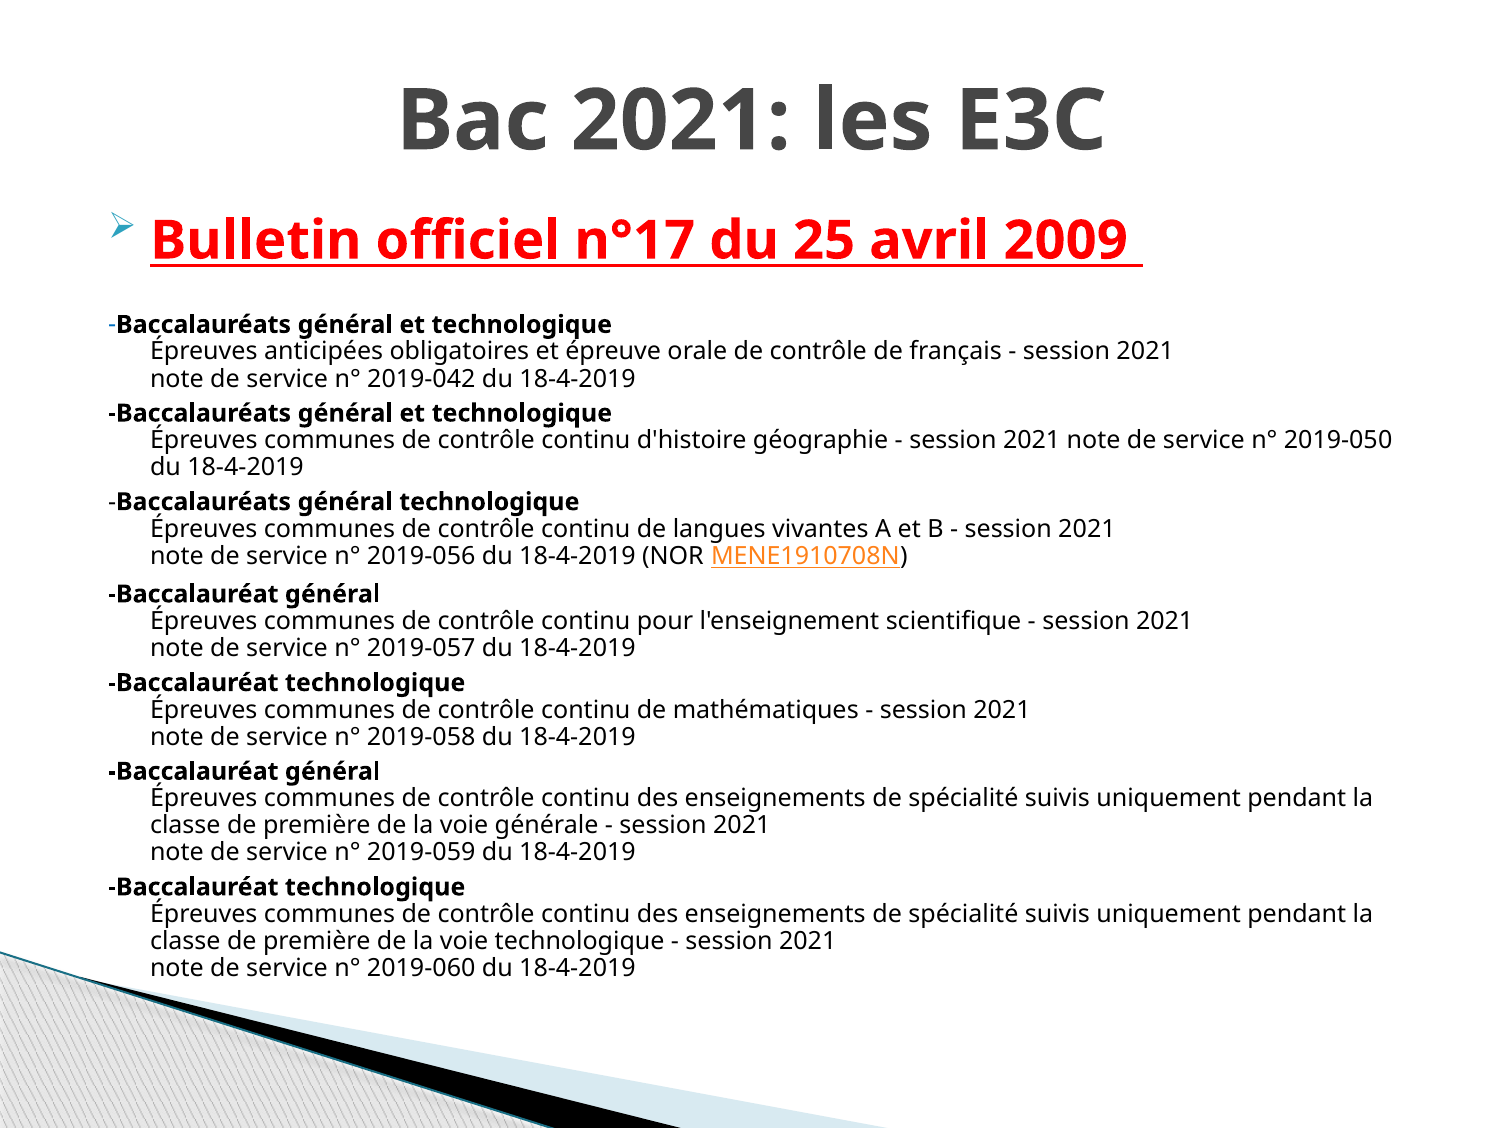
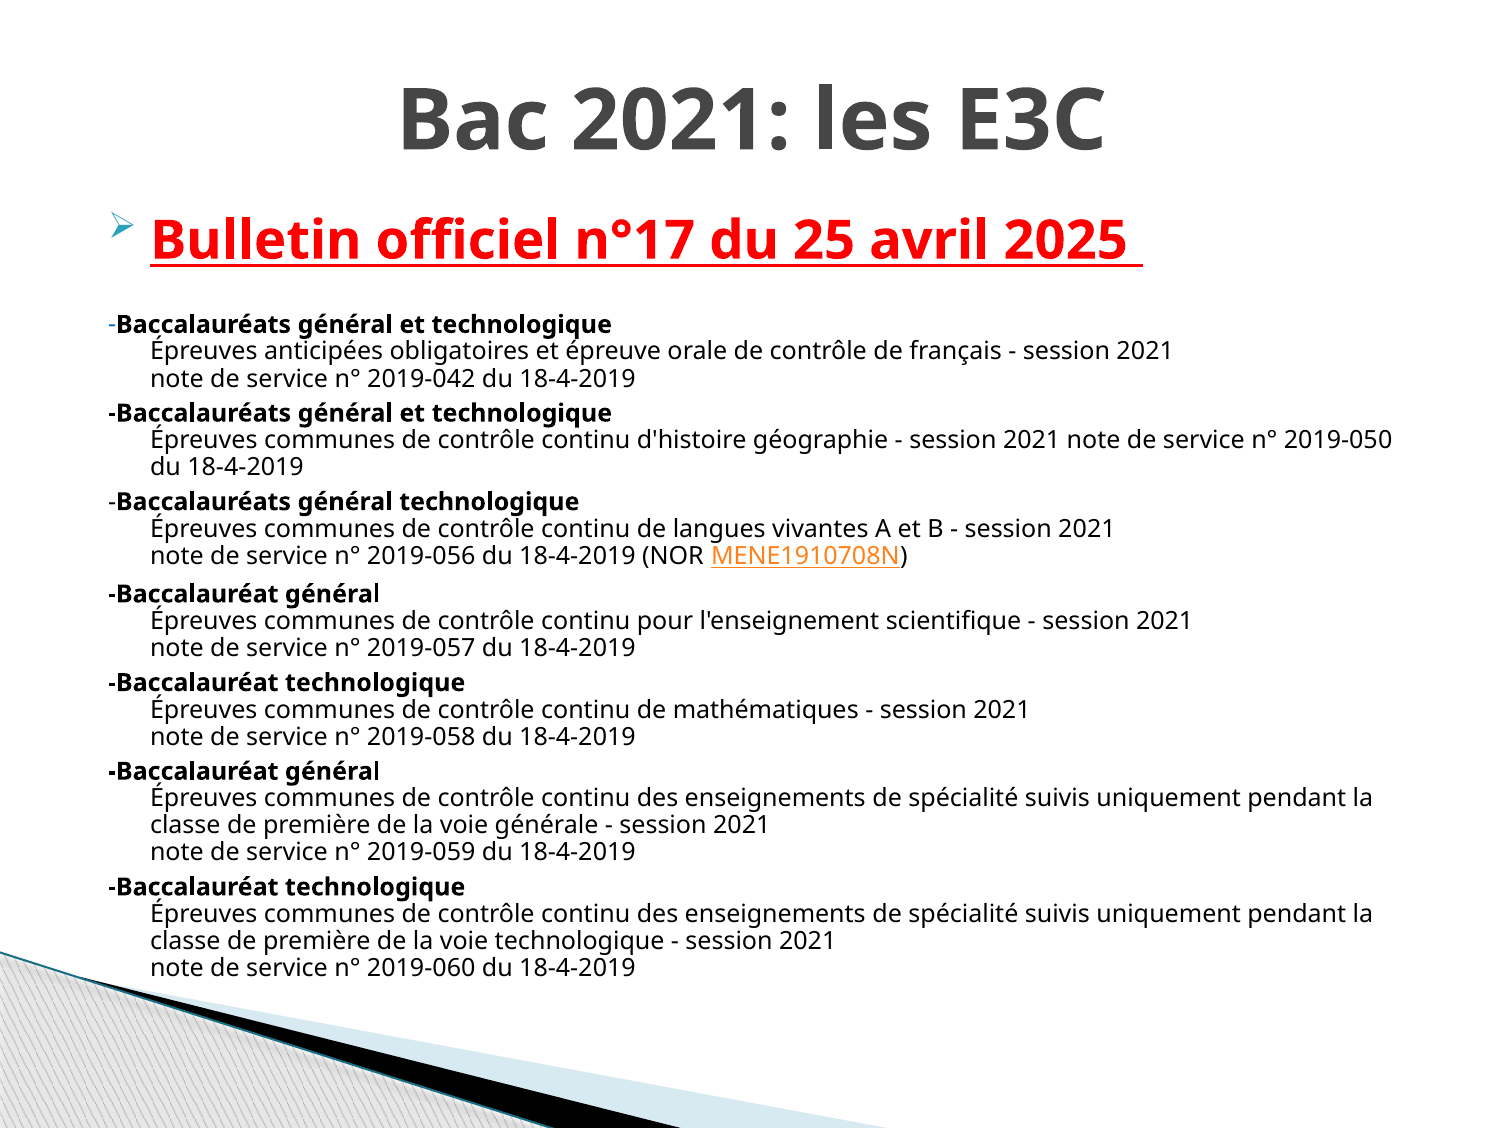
2009: 2009 -> 2025 (1066, 241)
